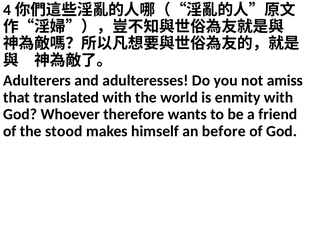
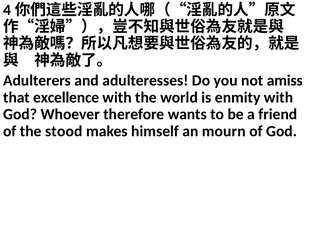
translated: translated -> excellence (66, 97)
before: before -> mourn (224, 131)
